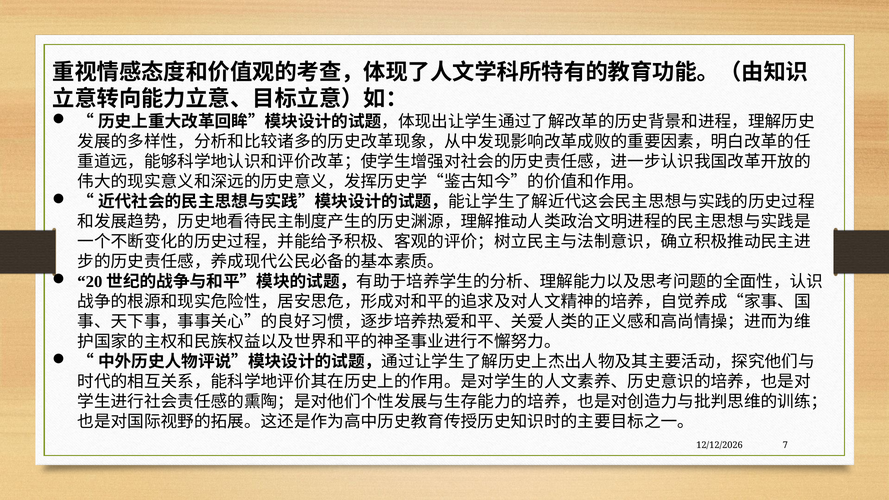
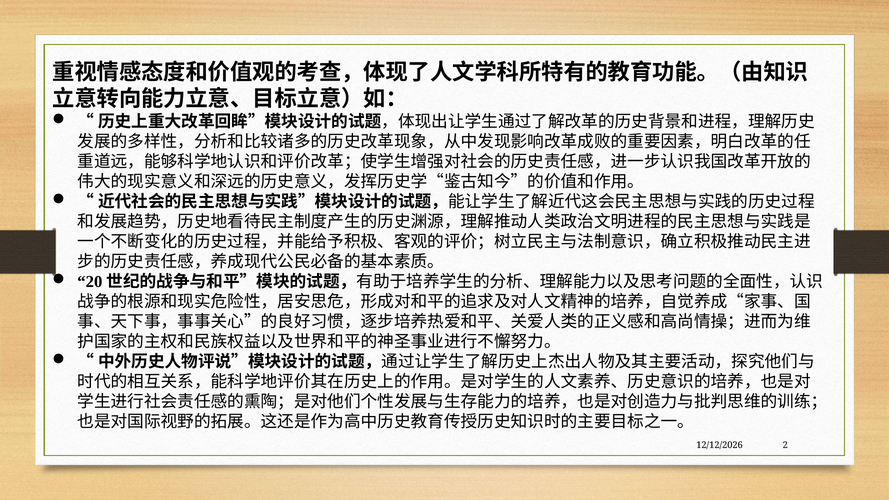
7: 7 -> 2 (785, 445)
